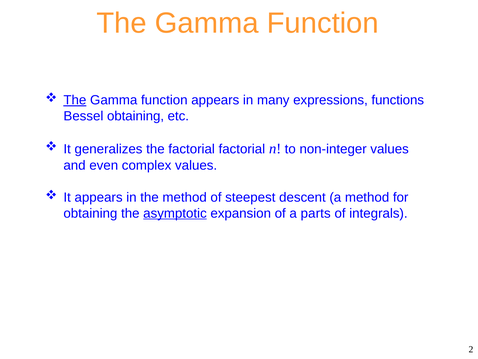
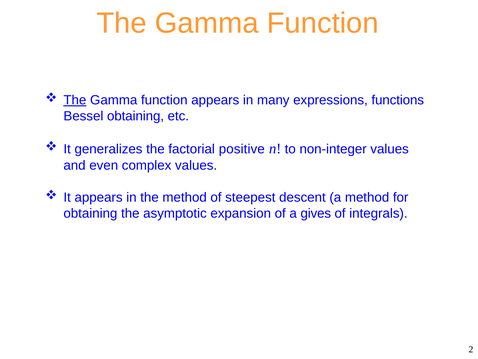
factorial factorial: factorial -> positive (242, 149)
asymptotic underline: present -> none (175, 213)
parts: parts -> gives (316, 213)
